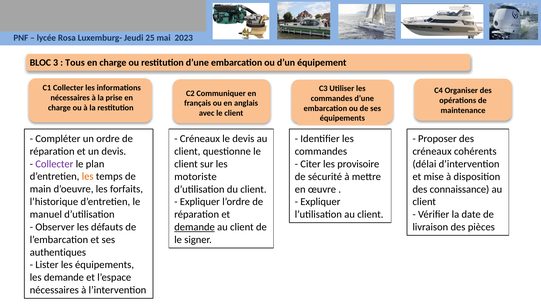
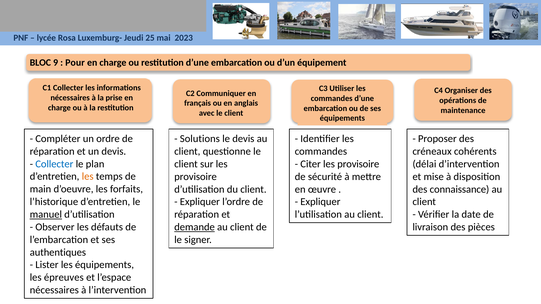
3: 3 -> 9 (56, 63)
Tous: Tous -> Pour (75, 63)
Créneaux: Créneaux -> Solutions (200, 139)
Collecter colour: purple -> blue (54, 164)
motoriste: motoriste -> provisoire (196, 177)
manuel underline: none -> present (46, 215)
les demande: demande -> épreuves (64, 278)
